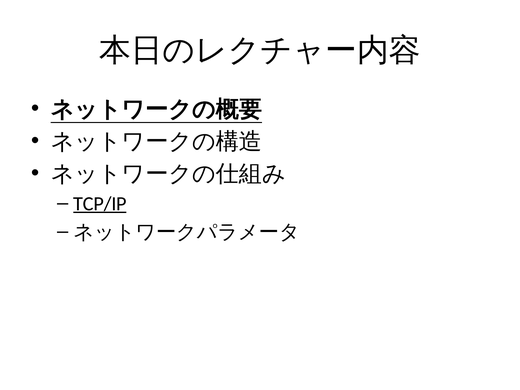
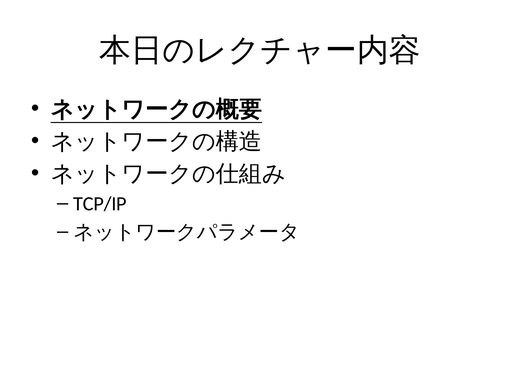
TCP/IP underline: present -> none (100, 204)
